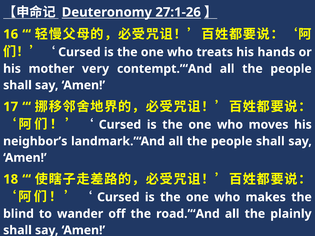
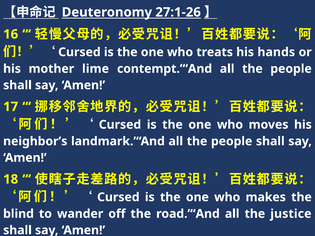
very: very -> lime (96, 69)
plainly: plainly -> justice (291, 214)
